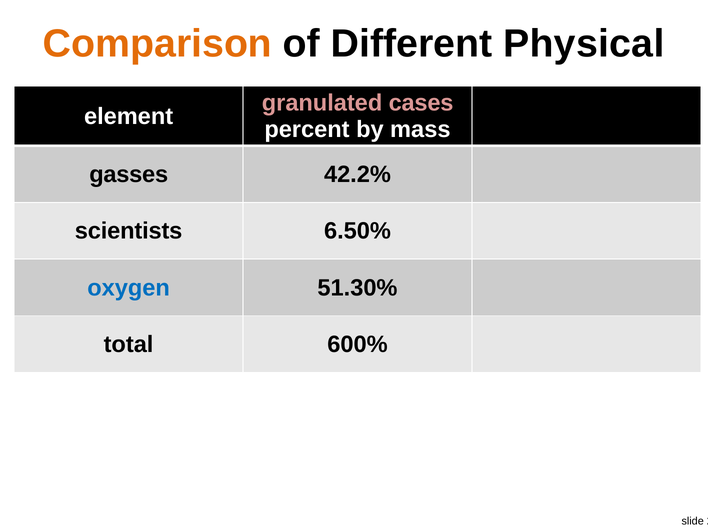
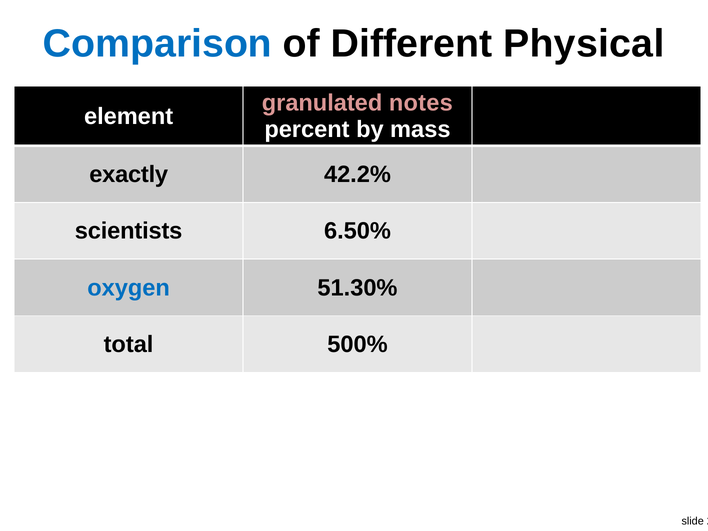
Comparison colour: orange -> blue (157, 44)
cases: cases -> notes (421, 103)
gasses: gasses -> exactly (129, 175)
600%: 600% -> 500% (358, 344)
